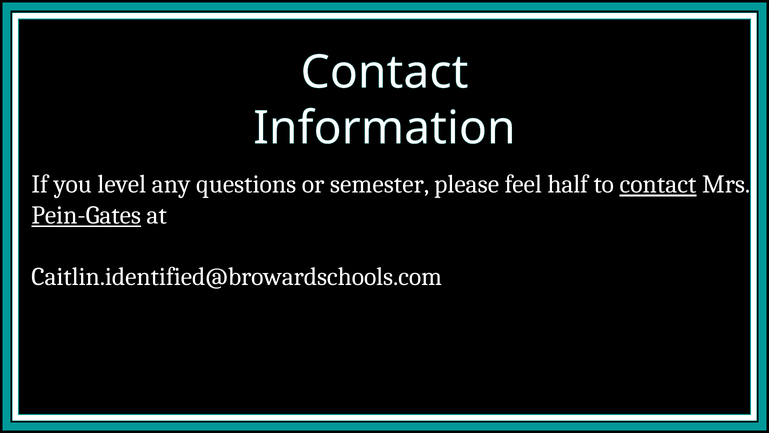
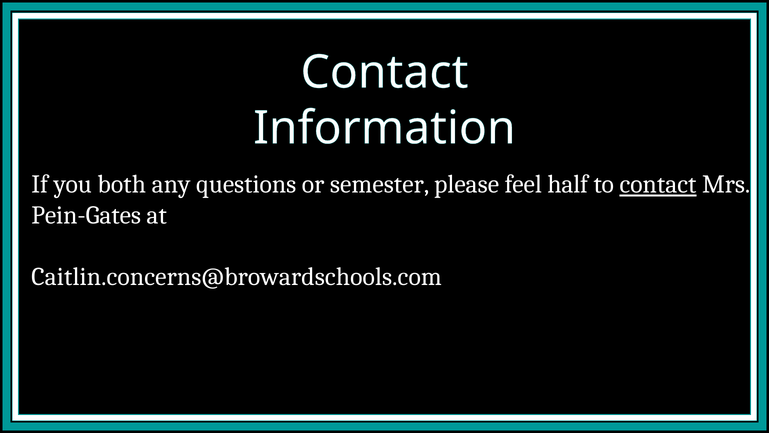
level: level -> both (122, 184)
Pein-Gates underline: present -> none (86, 215)
Caitlin.identified@browardschools.com: Caitlin.identified@browardschools.com -> Caitlin.concerns@browardschools.com (237, 277)
